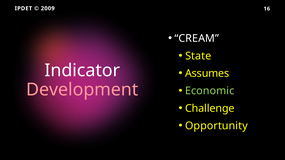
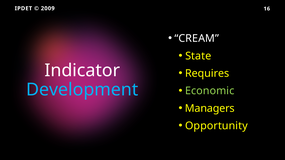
Assumes: Assumes -> Requires (207, 74)
Development colour: pink -> light blue (82, 90)
Challenge: Challenge -> Managers (210, 109)
